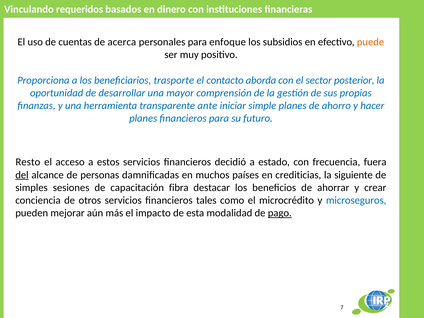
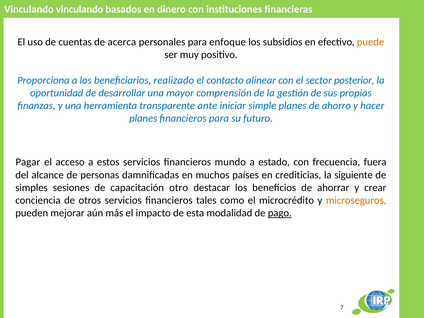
Vinculando requeridos: requeridos -> vinculando (80, 9)
trasporte: trasporte -> realizado (174, 80)
aborda: aborda -> alinear (261, 80)
Resto: Resto -> Pagar (28, 162)
decidió: decidió -> mundo (230, 162)
del underline: present -> none (22, 175)
fibra: fibra -> otro (179, 188)
microseguros colour: blue -> orange (356, 200)
